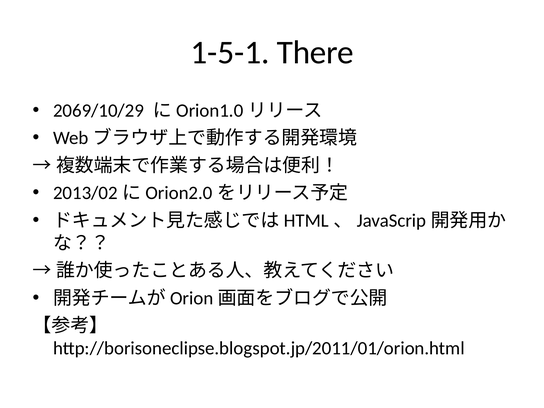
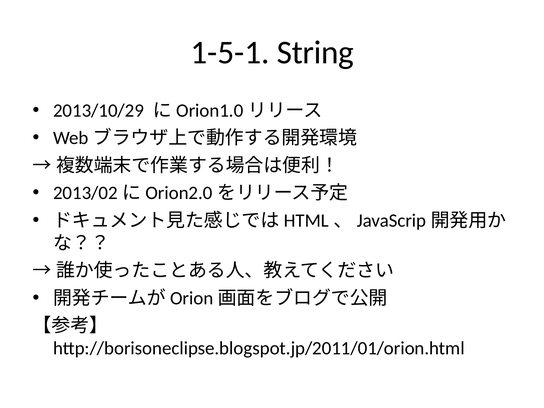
There: There -> String (315, 53)
2069/10/29: 2069/10/29 -> 2013/10/29 (99, 111)
